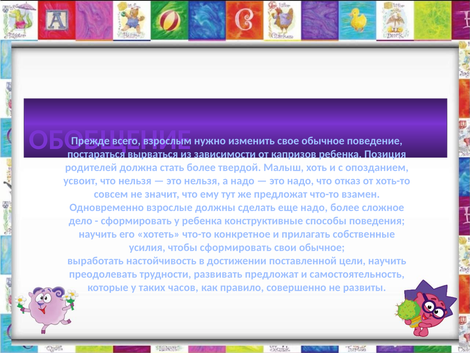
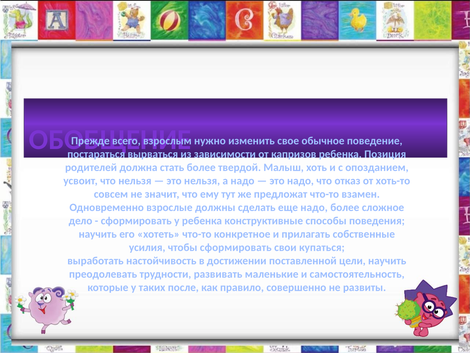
свои обычное: обычное -> купаться (322, 247)
развивать предложат: предложат -> маленькие (272, 274)
часов: часов -> после (183, 287)
